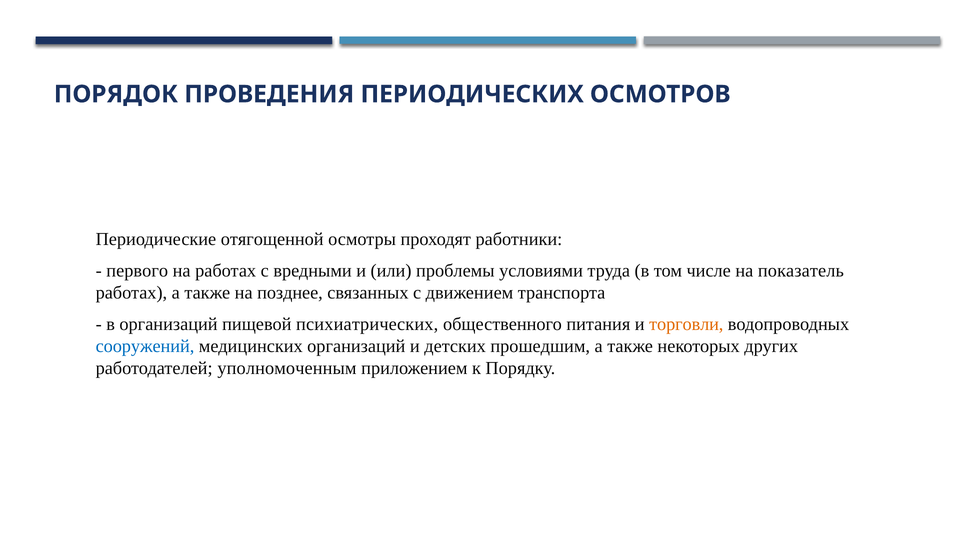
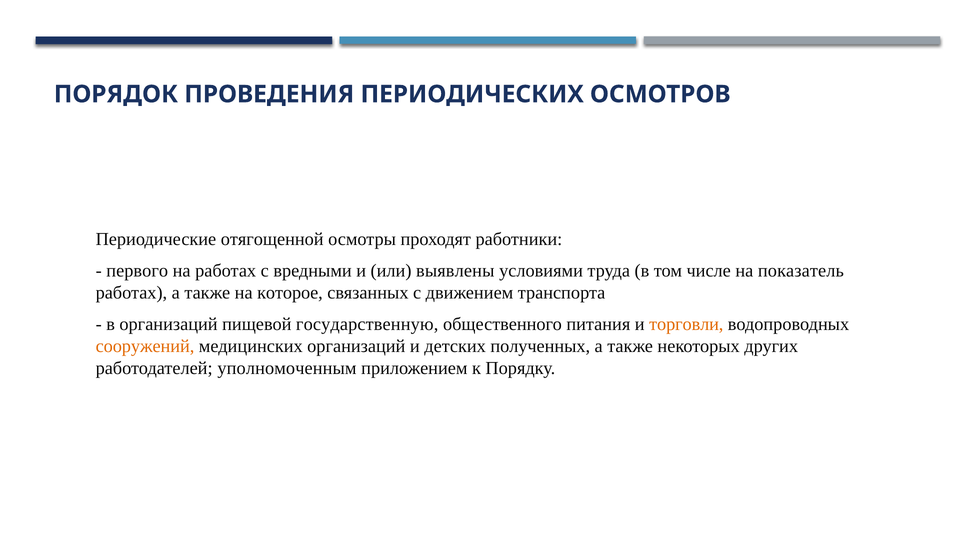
проблемы: проблемы -> выявлены (455, 271)
позднее: позднее -> которое (290, 293)
психиатрических: психиатрических -> государственную (367, 324)
сооружений colour: blue -> orange (145, 346)
прошедшим: прошедшим -> полученных (540, 346)
